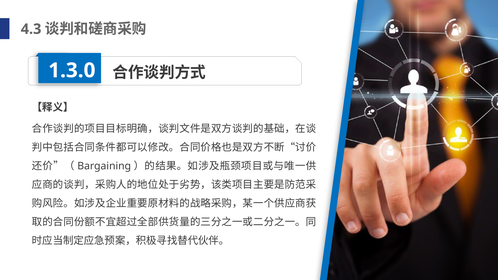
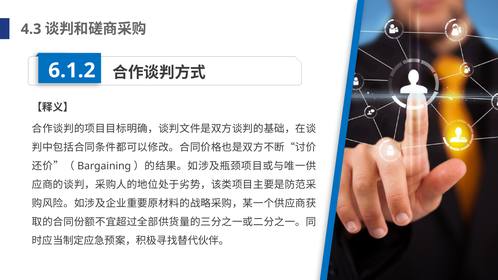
1.3.0: 1.3.0 -> 6.1.2 (72, 70)
